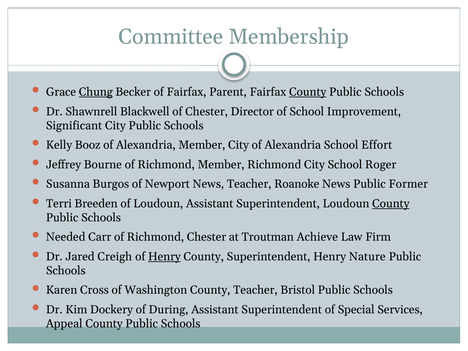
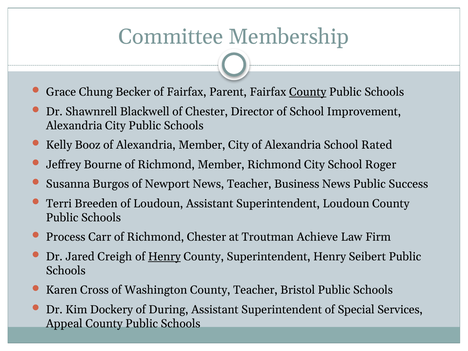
Chung underline: present -> none (96, 92)
Significant: Significant -> Alexandria (74, 126)
Effort: Effort -> Rated (377, 145)
Roanoke: Roanoke -> Business (297, 184)
Former: Former -> Success (408, 184)
County underline: present -> none (391, 204)
Needed: Needed -> Process (66, 237)
Nature: Nature -> Seibert (367, 257)
